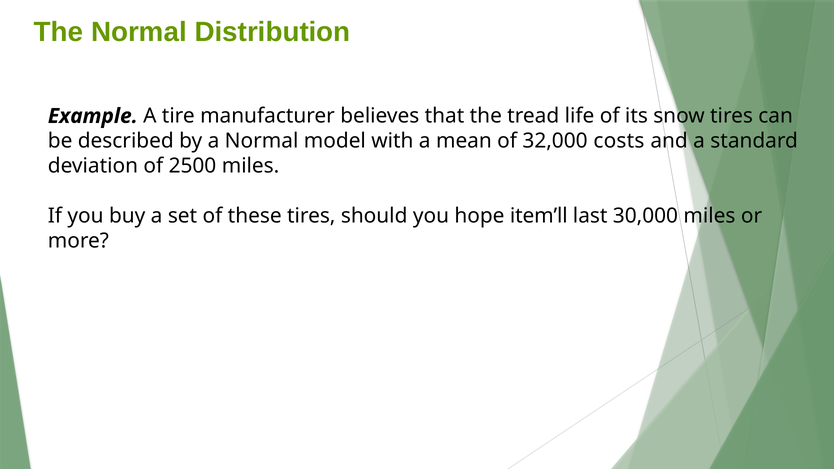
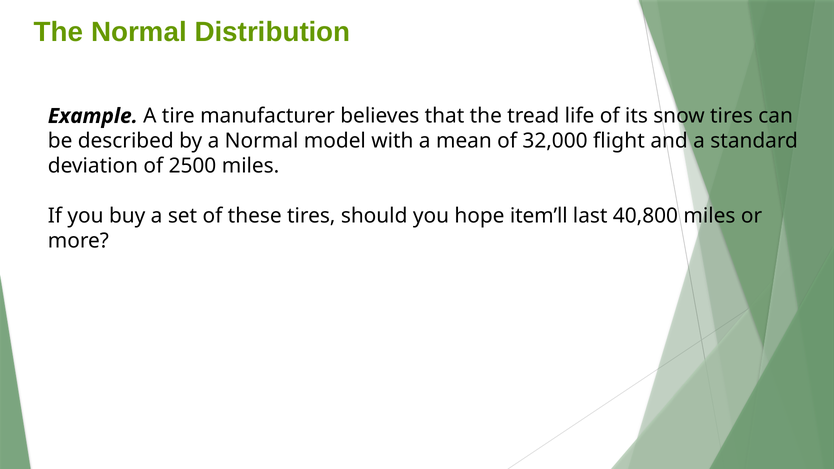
costs: costs -> flight (619, 141)
30,000: 30,000 -> 40,800 (645, 216)
